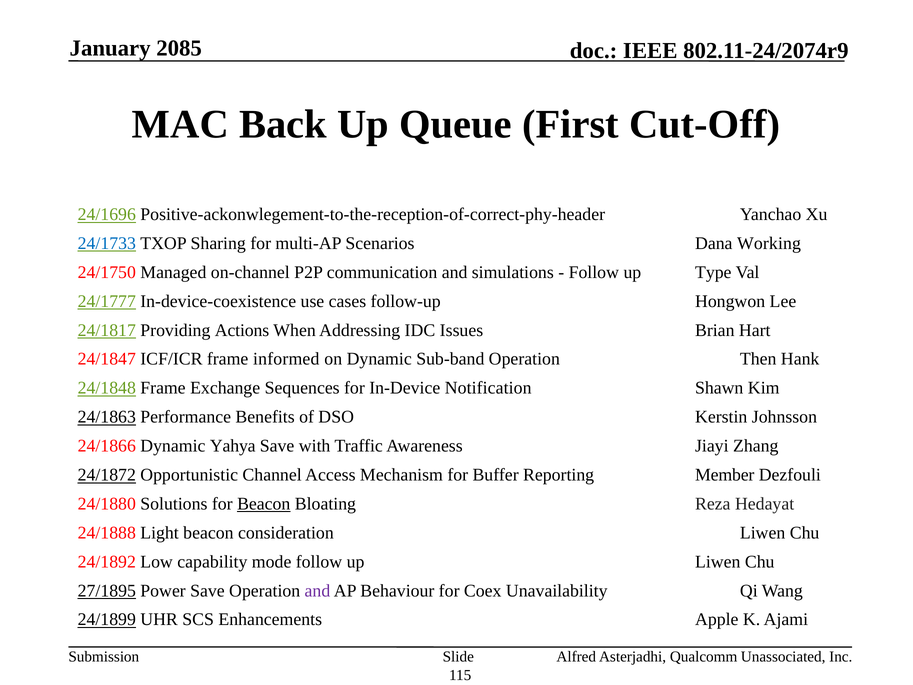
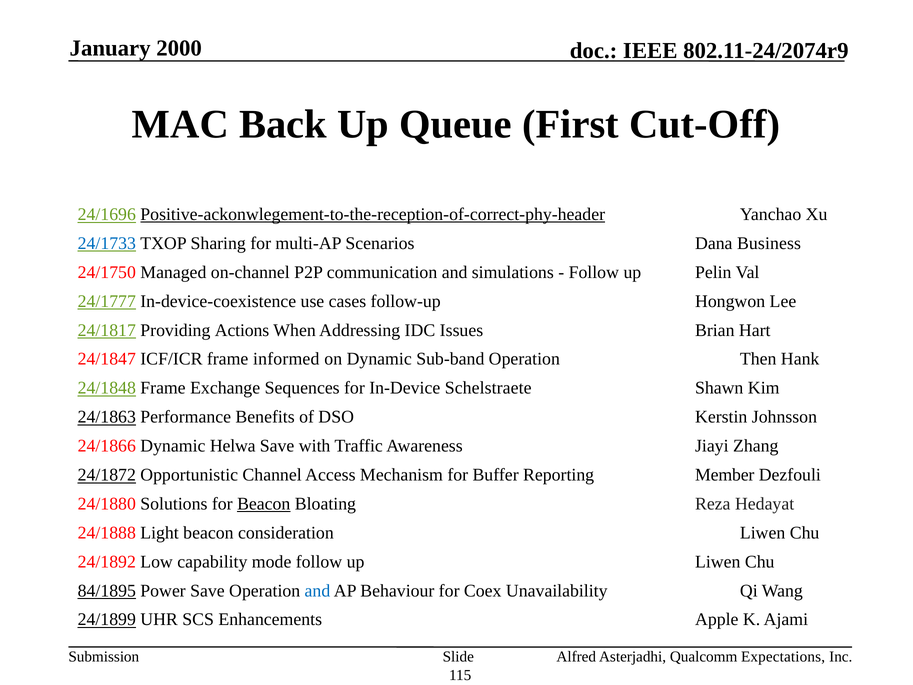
2085: 2085 -> 2000 (179, 48)
Positive-ackonwlegement-to-the-reception-of-correct-phy-header underline: none -> present (373, 214)
Working: Working -> Business (769, 243)
Type: Type -> Pelin (713, 272)
Notification: Notification -> Schelstraete (488, 388)
Yahya: Yahya -> Helwa (233, 446)
27/1895: 27/1895 -> 84/1895 (107, 590)
and colour: purple -> blue (317, 590)
Unassociated: Unassociated -> Expectations (783, 657)
